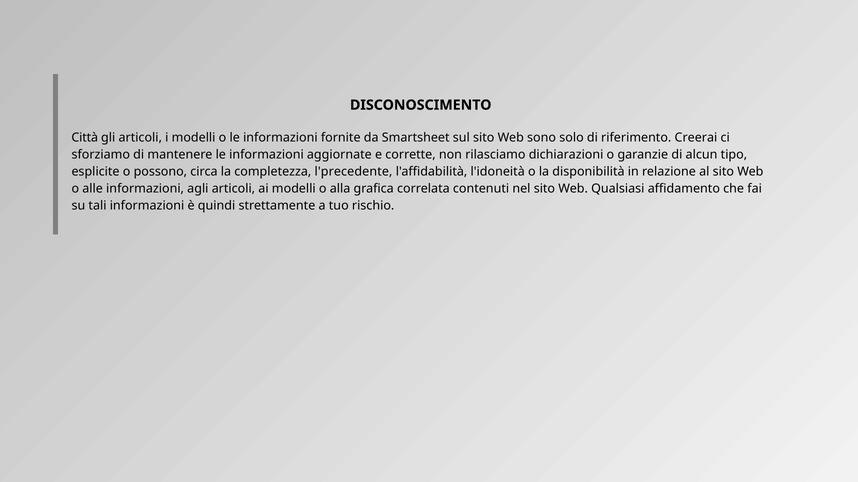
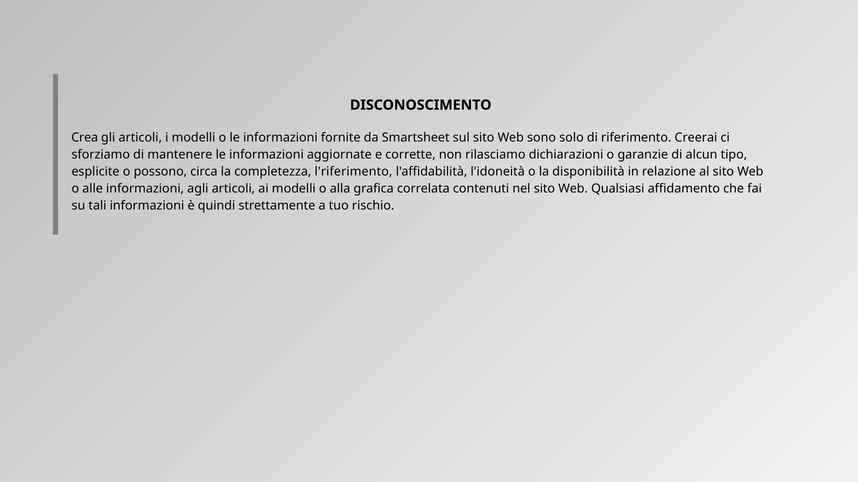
Città: Città -> Crea (85, 138)
l'precedente: l'precedente -> l'riferimento (353, 172)
